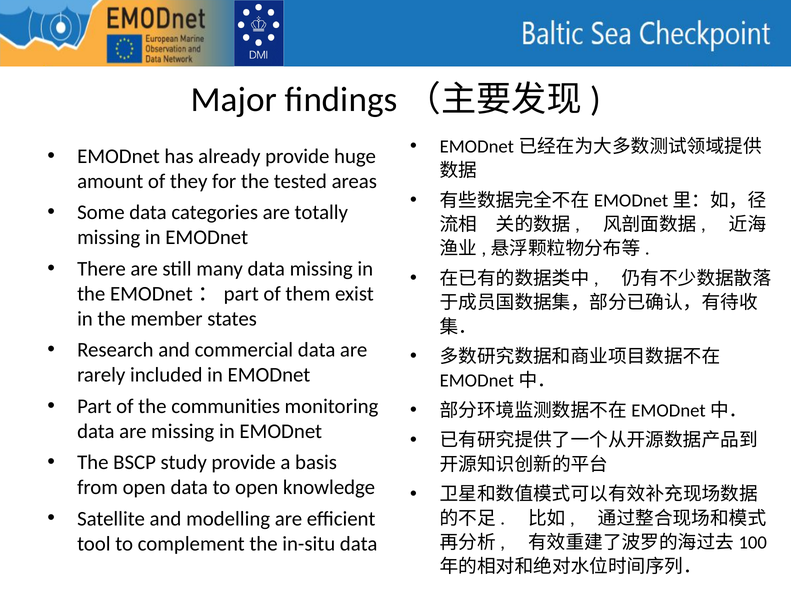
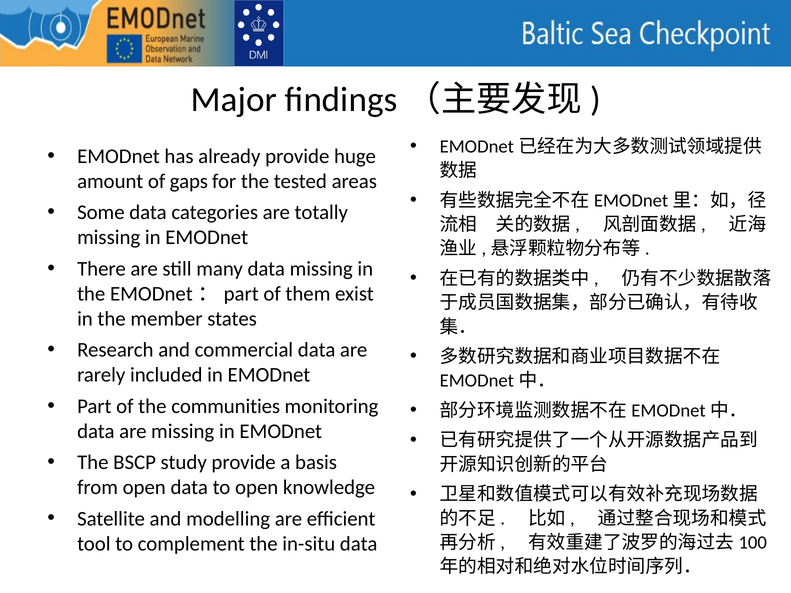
they: they -> gaps (189, 181)
